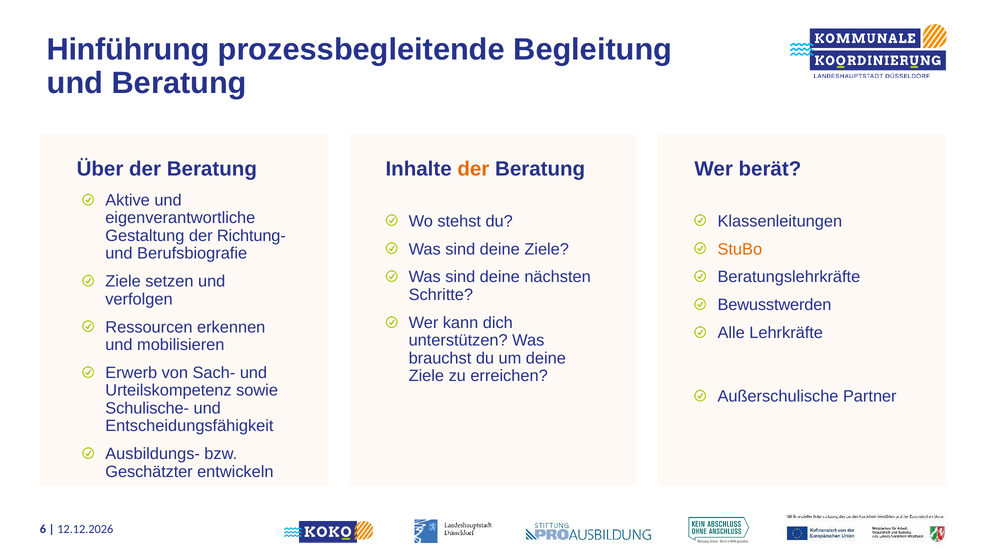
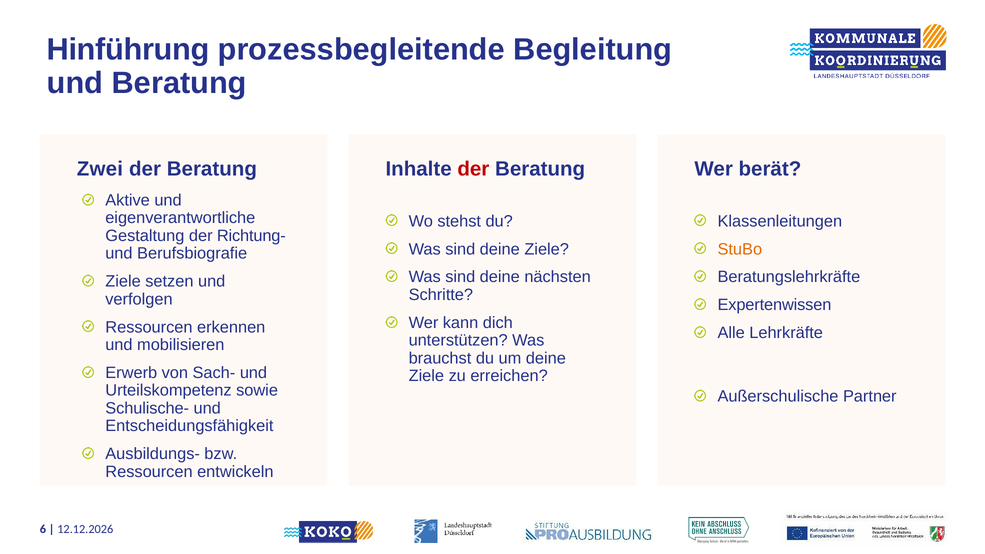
Über: Über -> Zwei (100, 169)
der colour: orange -> red (473, 169)
Bewusstwerden: Bewusstwerden -> Expertenwissen (774, 305)
Geschätzter: Geschätzter -> Ressourcen (149, 472)
